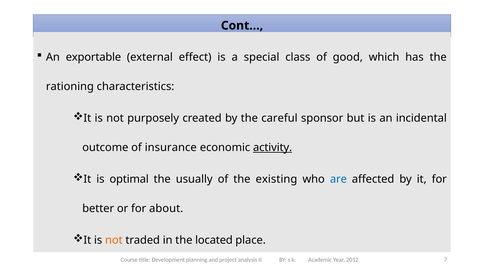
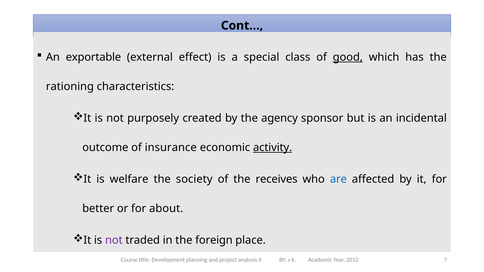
good underline: none -> present (348, 57)
careful: careful -> agency (280, 118)
optimal: optimal -> welfare (129, 179)
usually: usually -> society (194, 179)
existing: existing -> receives (277, 179)
not colour: orange -> purple (114, 240)
located: located -> foreign (214, 240)
